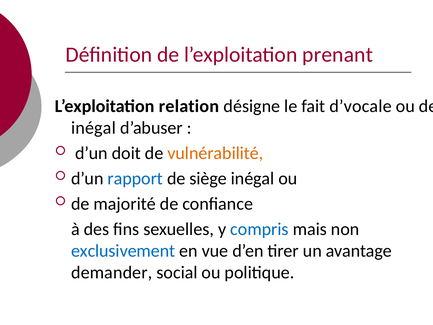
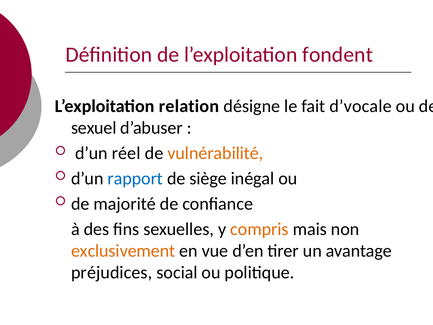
prenant: prenant -> fondent (338, 55)
inégal: inégal -> sexuel (94, 128)
doit: doit -> réel (126, 153)
compris colour: blue -> orange (259, 229)
exclusivement colour: blue -> orange (123, 251)
demander: demander -> préjudices (112, 272)
